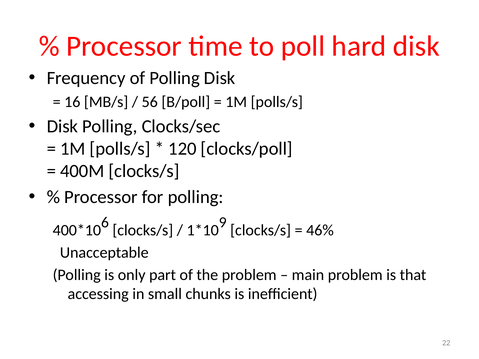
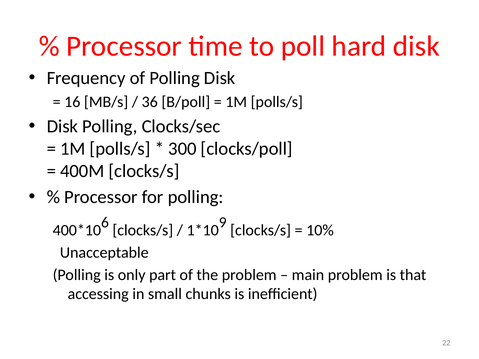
56: 56 -> 36 (150, 102)
120: 120 -> 300 (182, 149)
46%: 46% -> 10% (320, 230)
